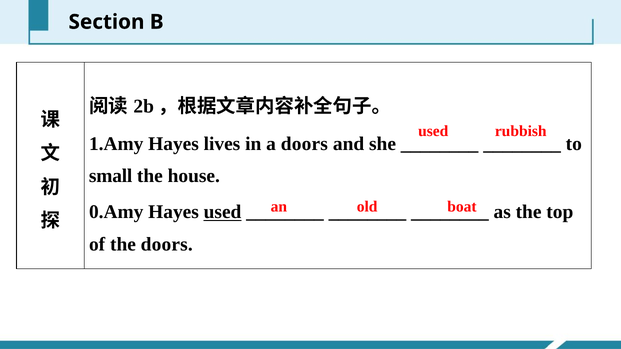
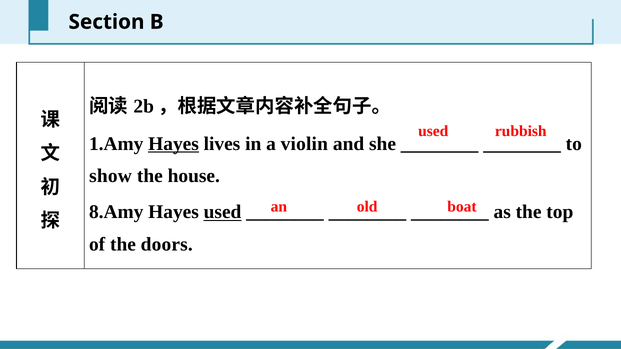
Hayes underline: none -> present (174, 144)
a doors: doors -> violin (304, 144)
small: small -> show (110, 176)
0.Amy: 0.Amy -> 8.Amy (116, 212)
